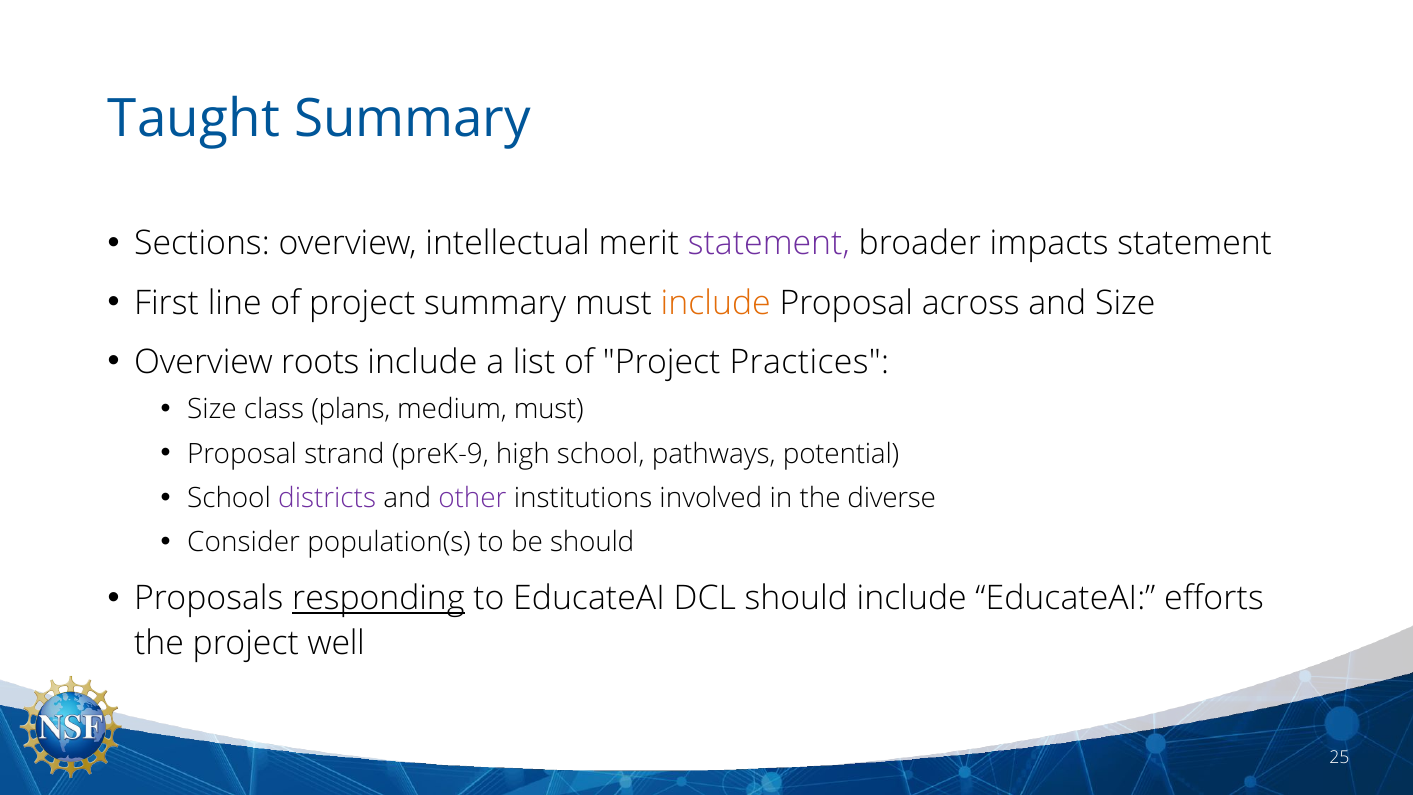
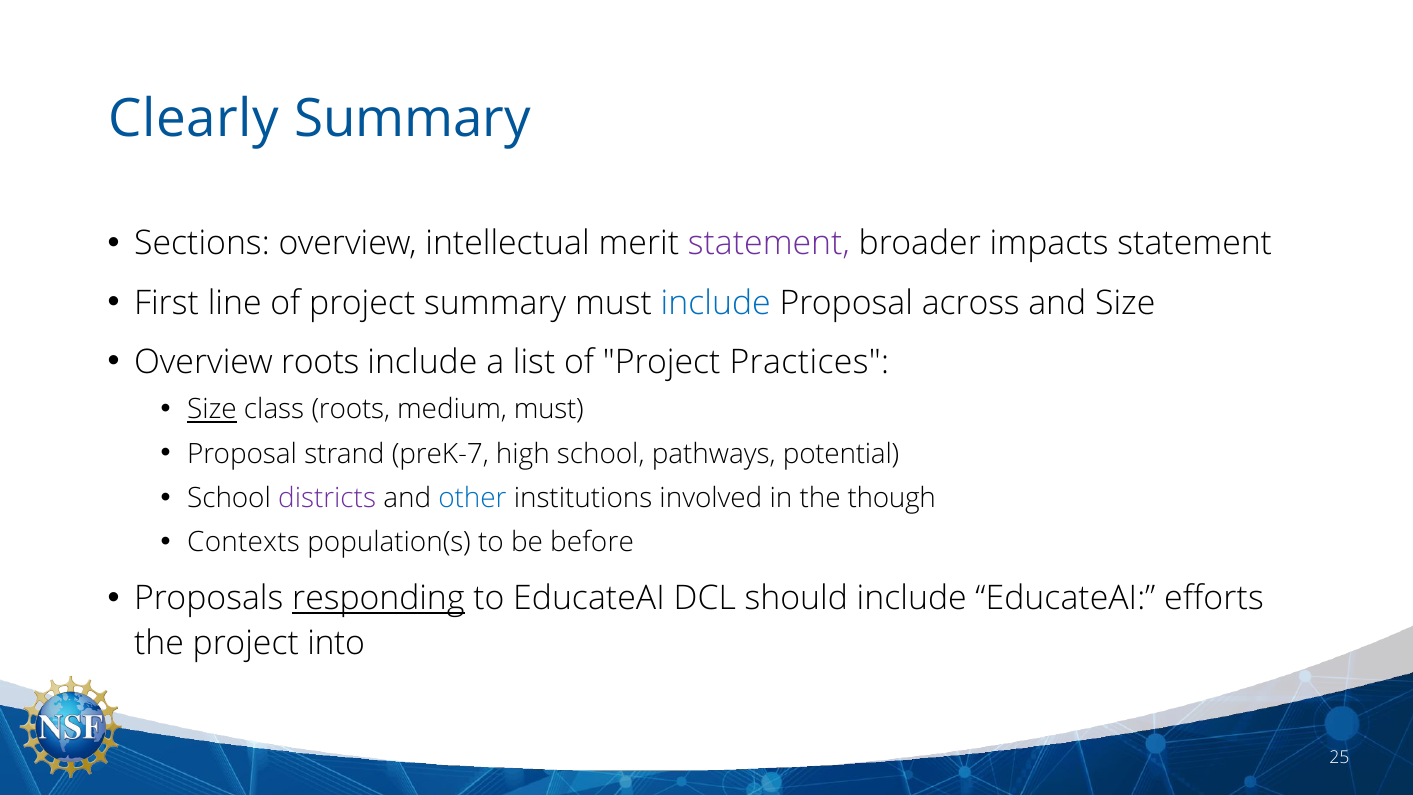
Taught: Taught -> Clearly (194, 119)
include colour: orange -> blue (716, 303)
Size underline: none -> present (212, 410)
class plans: plans -> roots (351, 410)
preK-9: preK-9 -> preK-7 (440, 454)
other colour: purple -> blue (472, 498)
diverse: diverse -> though (892, 498)
Consider: Consider -> Contexts (244, 542)
be should: should -> before (592, 542)
well: well -> into (336, 643)
